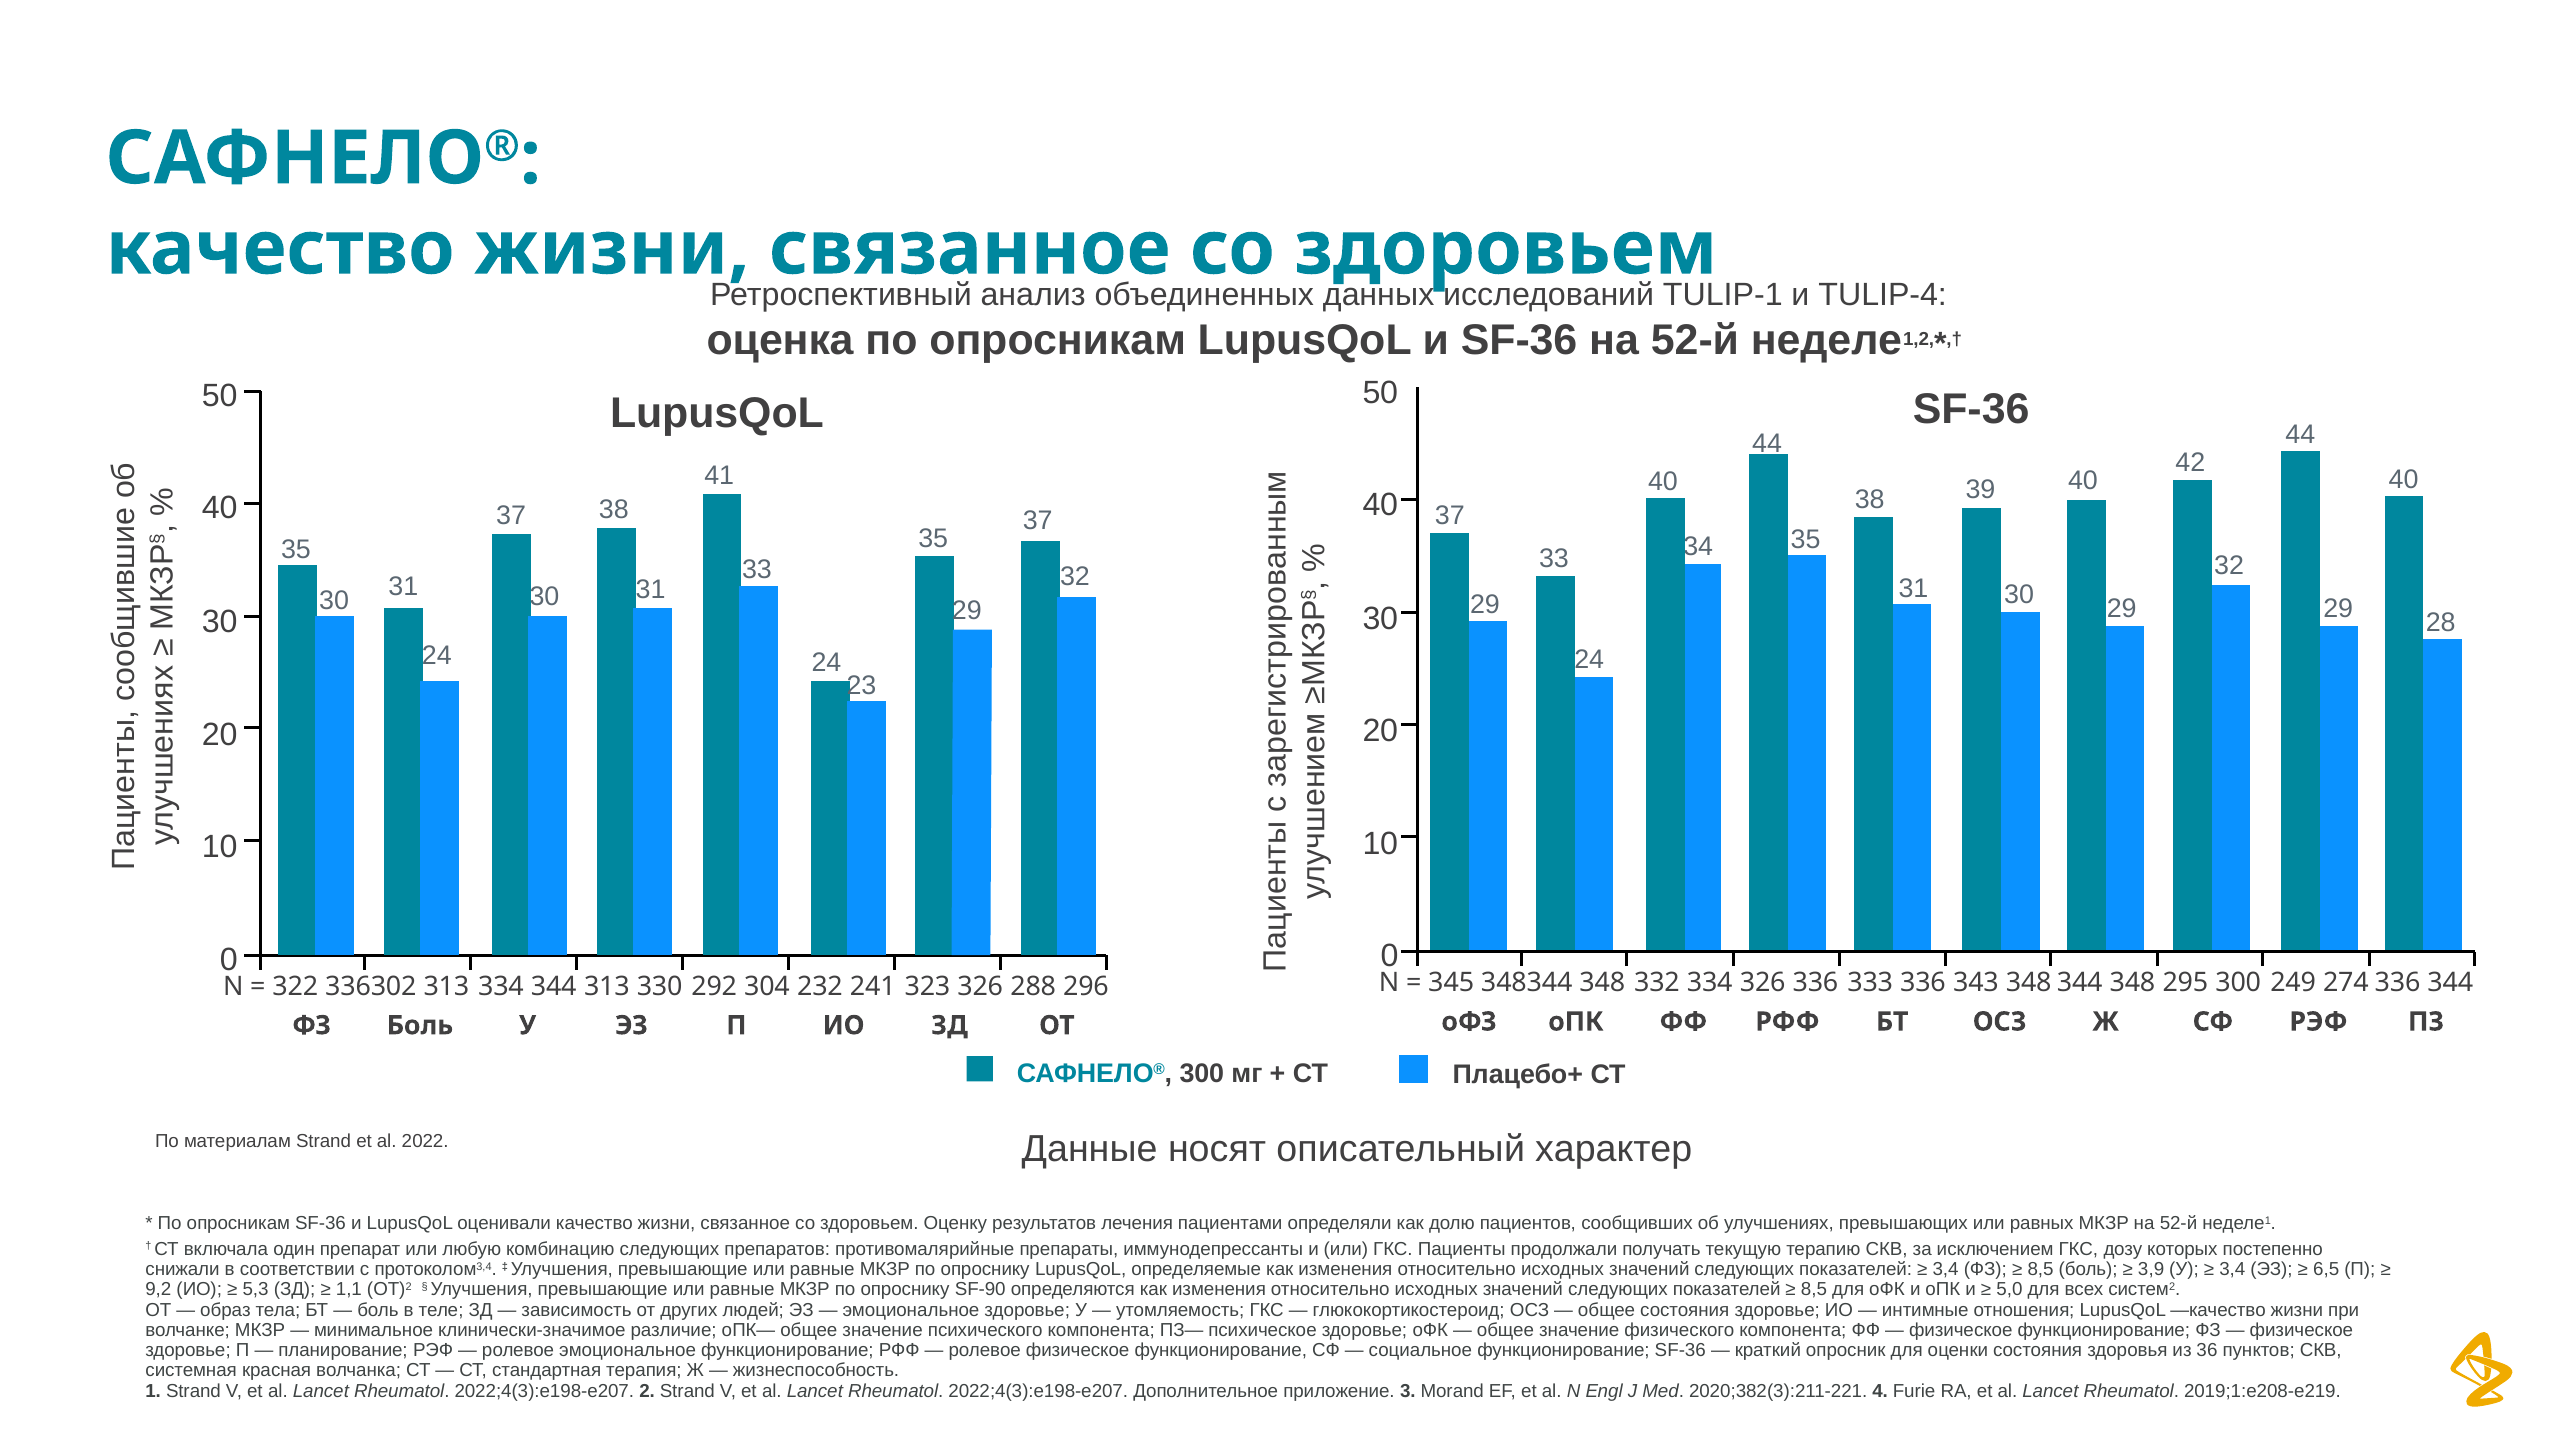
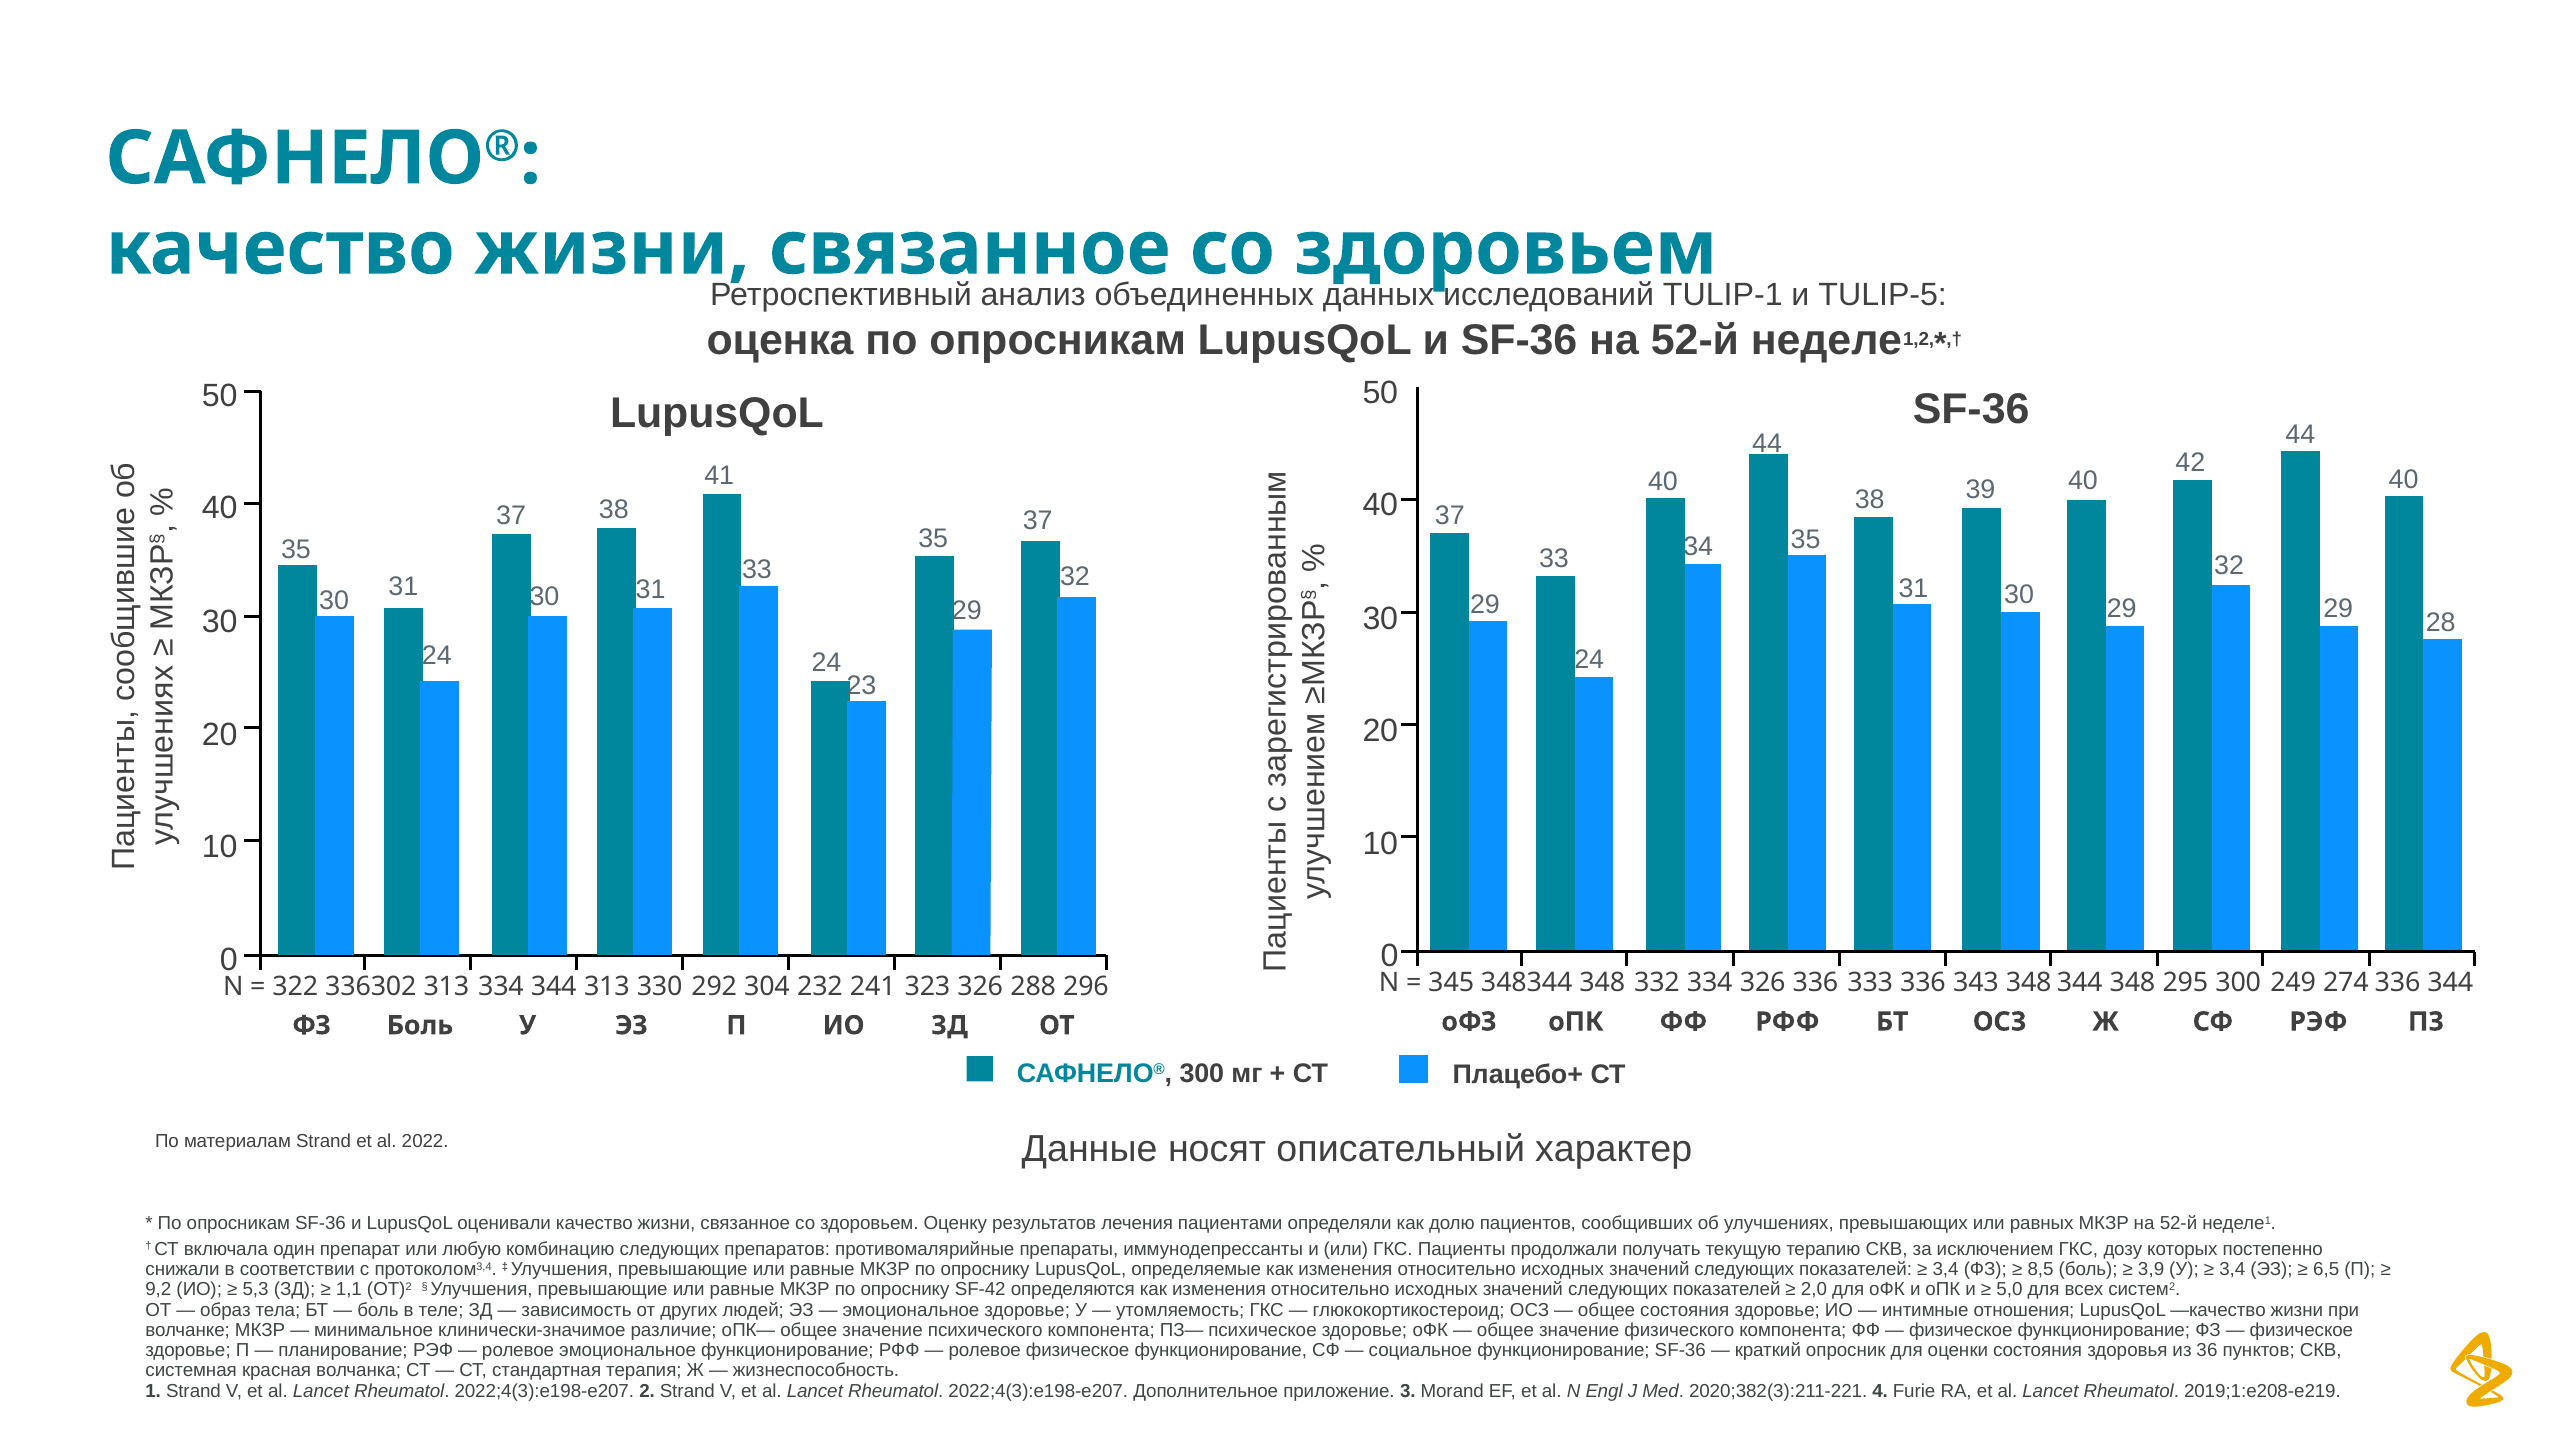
TULIP-4: TULIP-4 -> TULIP-5 (1883, 295)
SF-90: SF-90 -> SF-42 (980, 1290)
8,5: 8,5 -> 2,0 (1814, 1290)
